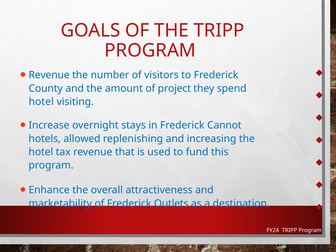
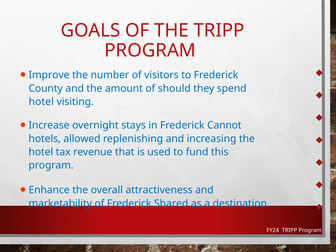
Revenue: Revenue -> Improve (49, 75)
project: project -> should (174, 88)
Outlets: Outlets -> Shared (171, 203)
